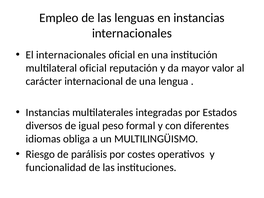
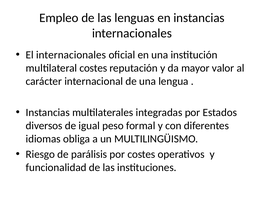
multilateral oficial: oficial -> costes (93, 68)
